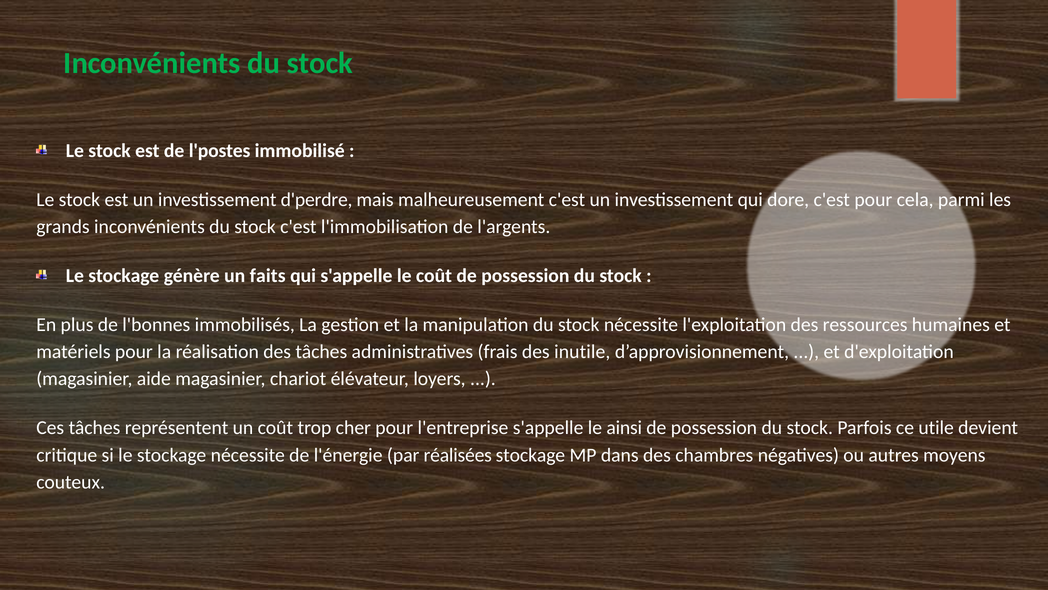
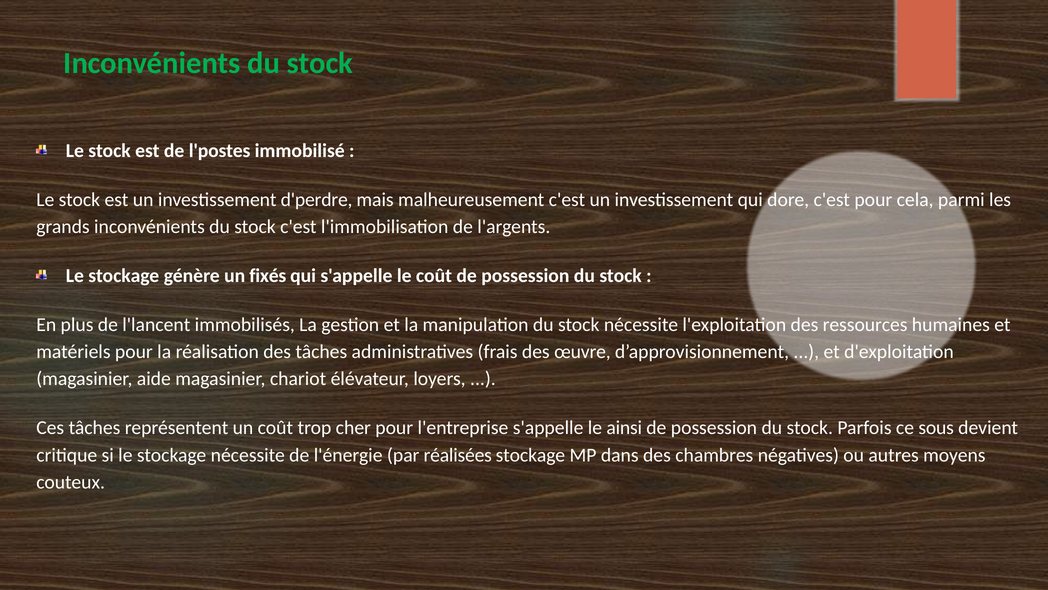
faits: faits -> fixés (268, 276)
l'bonnes: l'bonnes -> l'lancent (156, 324)
inutile: inutile -> œuvre (582, 352)
utile: utile -> sous (936, 428)
